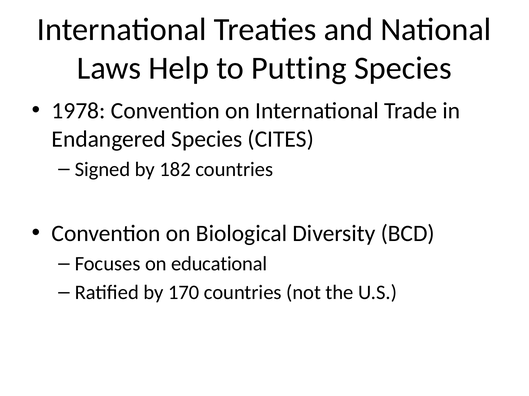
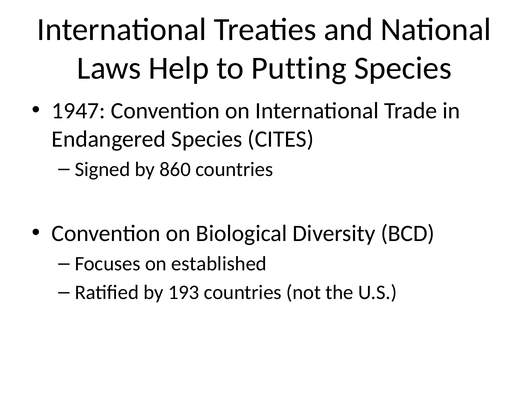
1978: 1978 -> 1947 (79, 111)
182: 182 -> 860 (175, 170)
educational: educational -> established (219, 264)
170: 170 -> 193 (184, 293)
